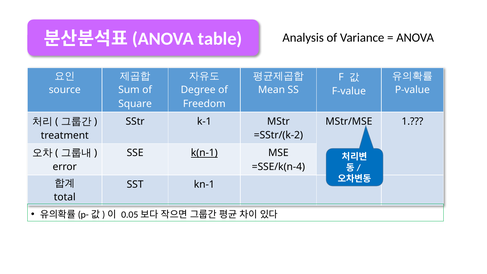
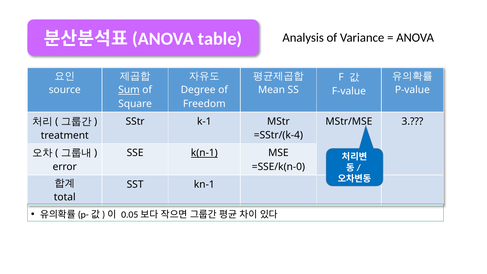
Sum underline: none -> present (129, 90)
1: 1 -> 3 (412, 121)
=SStr/(k-2: =SStr/(k-2 -> =SStr/(k-4 (278, 135)
=SSE/k(n-4: =SSE/k(n-4 -> =SSE/k(n-0 (278, 167)
